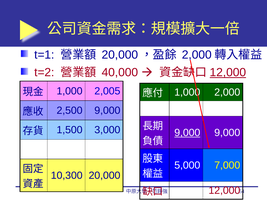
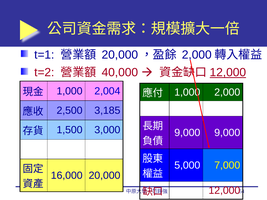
2,005: 2,005 -> 2,004 (107, 91)
2,500 9,000: 9,000 -> 3,185 (107, 111)
9,000 underline: present -> none (187, 133)
10,300: 10,300 -> 16,000 (67, 176)
